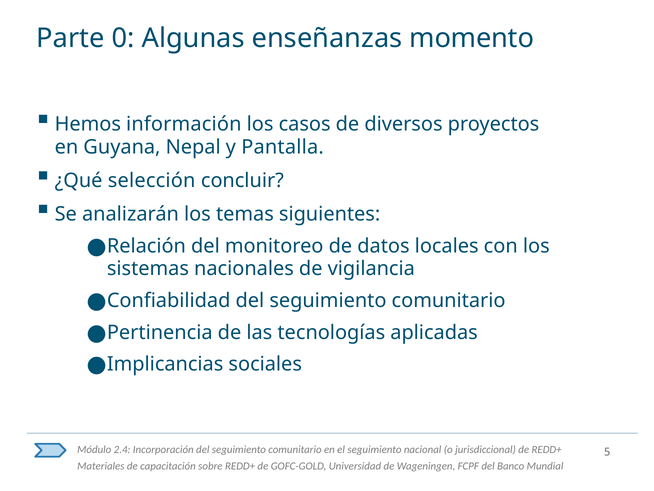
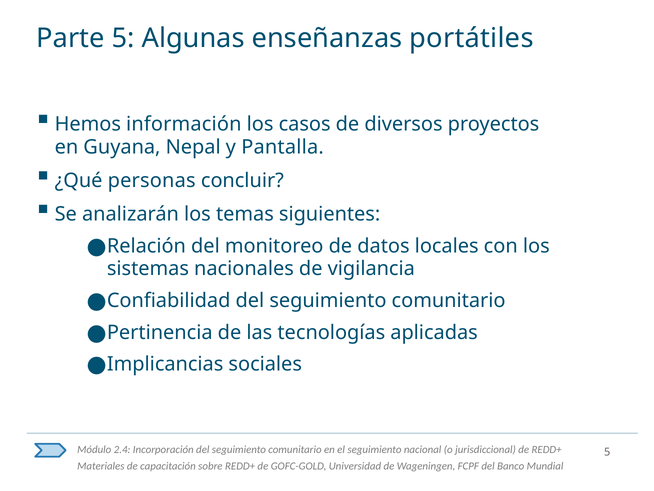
Parte 0: 0 -> 5 (123, 38)
momento: momento -> portátiles (472, 38)
selección: selección -> personas (152, 180)
